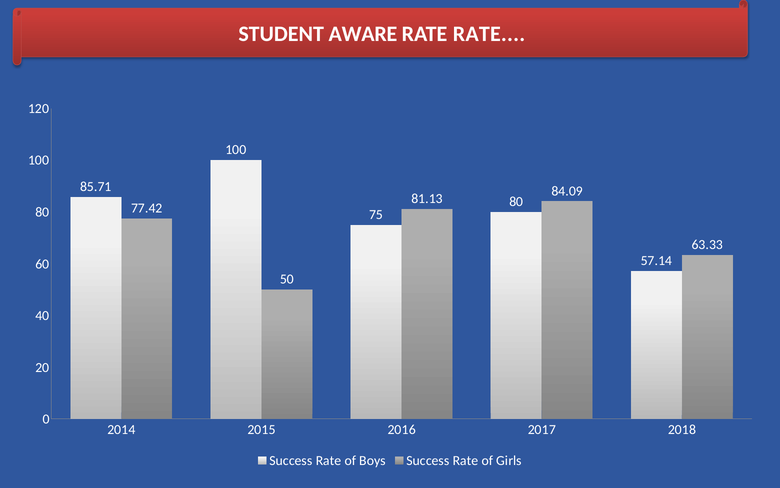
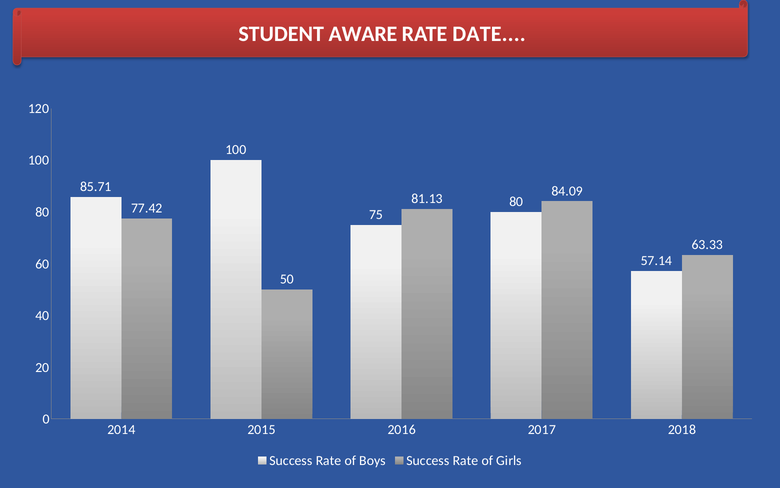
RATE RATE: RATE -> DATE (489, 34)
